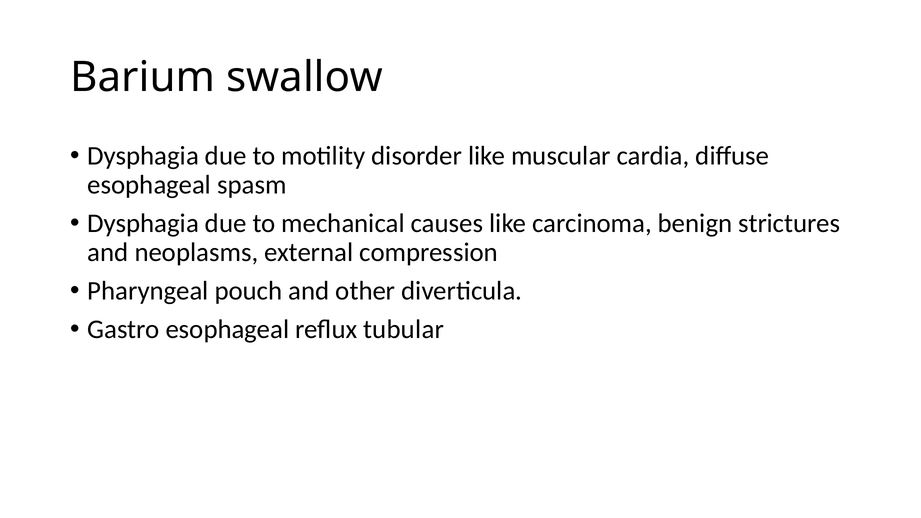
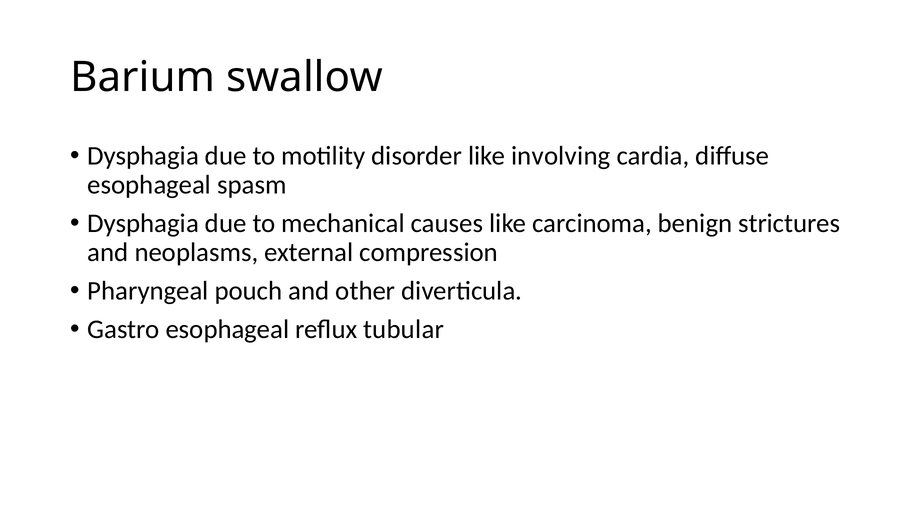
muscular: muscular -> involving (561, 156)
